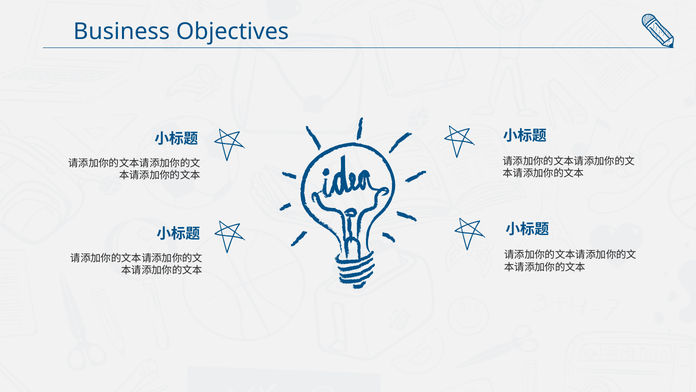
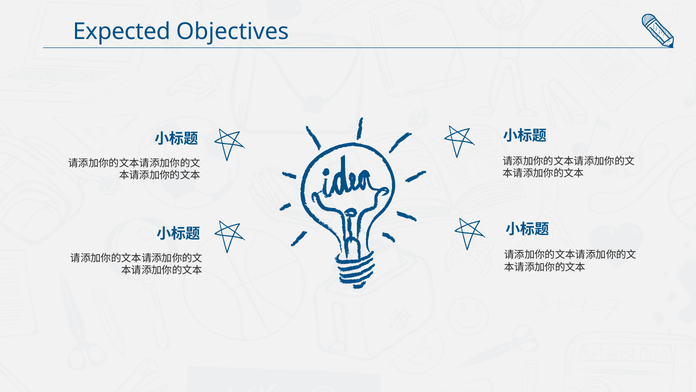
Business: Business -> Expected (122, 32)
